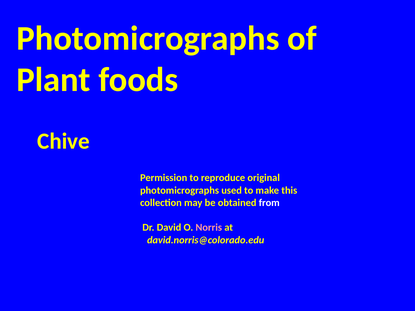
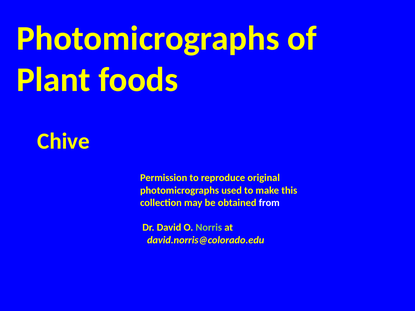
Norris colour: pink -> light green (209, 228)
